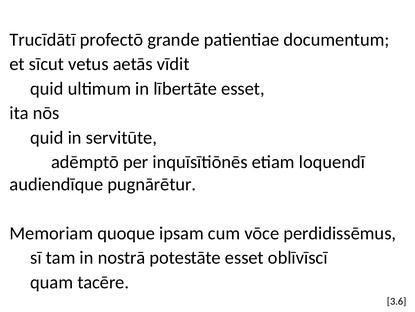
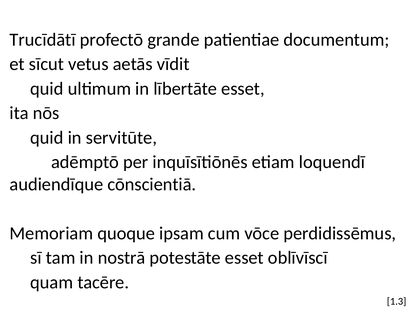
pugnārētur: pugnārētur -> cōnscientiā (152, 184)
3.6: 3.6 -> 1.3 (397, 301)
